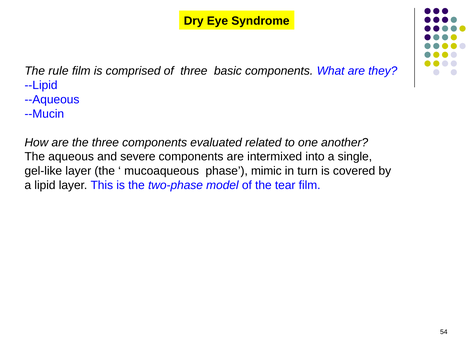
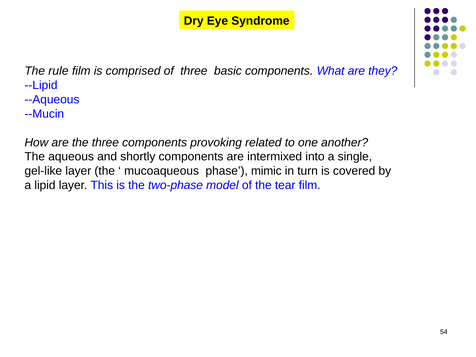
evaluated: evaluated -> provoking (216, 142)
severe: severe -> shortly (138, 157)
